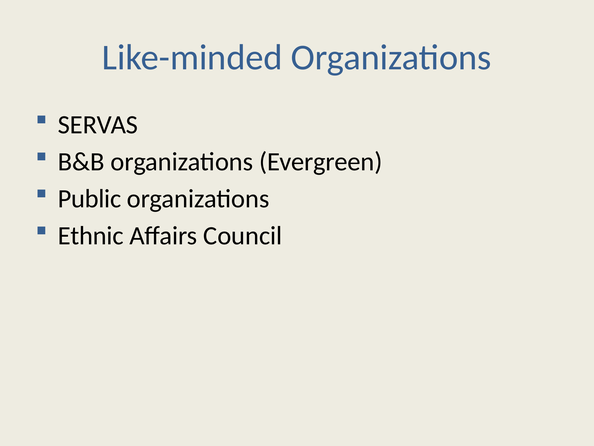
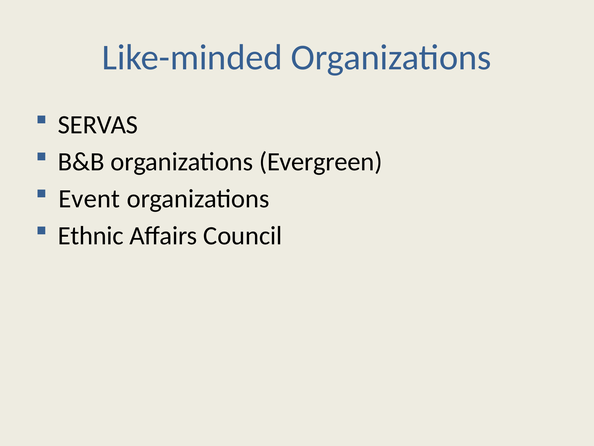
Public: Public -> Event (89, 199)
